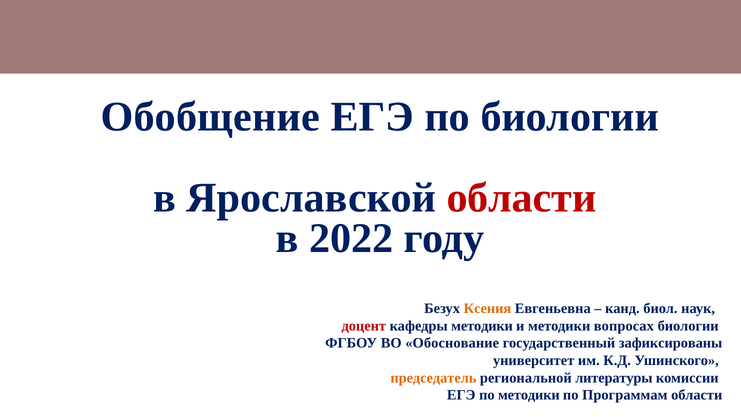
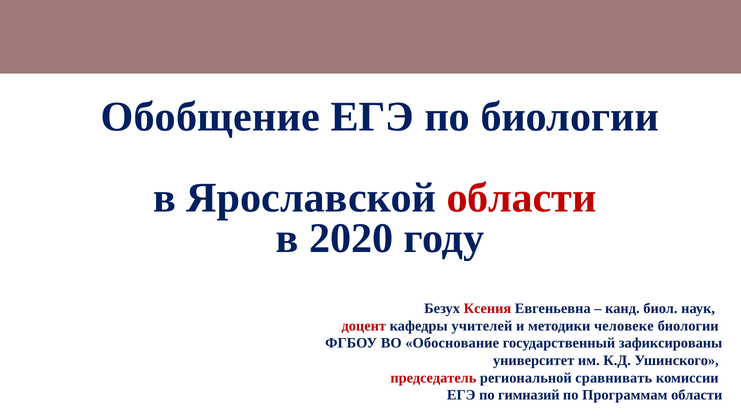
2022: 2022 -> 2020 (351, 238)
Ксения colour: orange -> red (487, 308)
кафедры методики: методики -> учителей (482, 326)
вопросах: вопросах -> человеке (624, 326)
председатель colour: orange -> red (433, 378)
литературы: литературы -> сравнивать (614, 378)
по методики: методики -> гимназий (529, 395)
